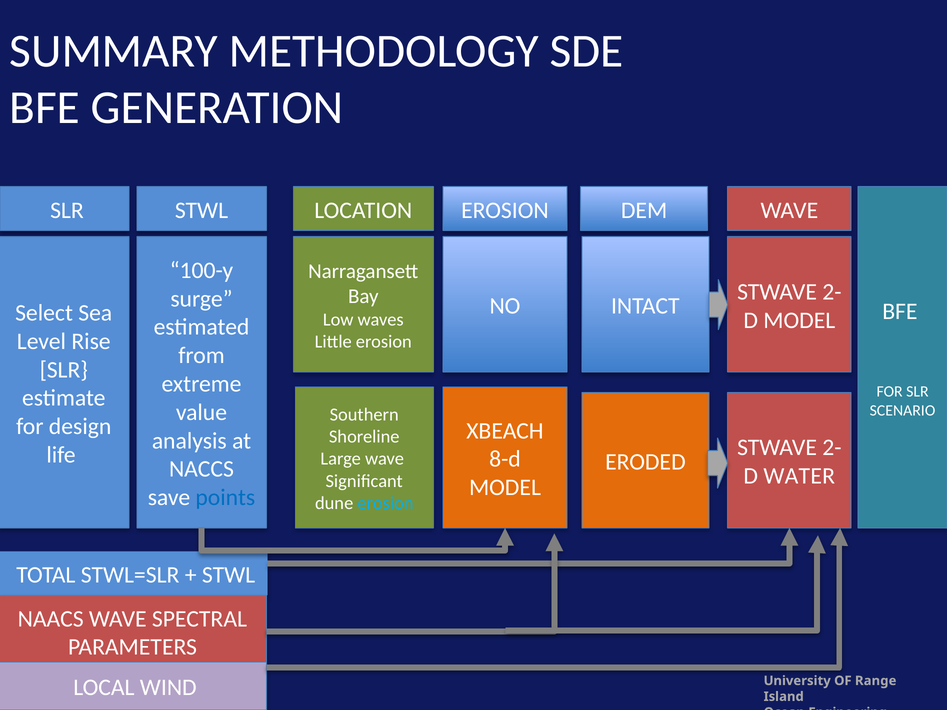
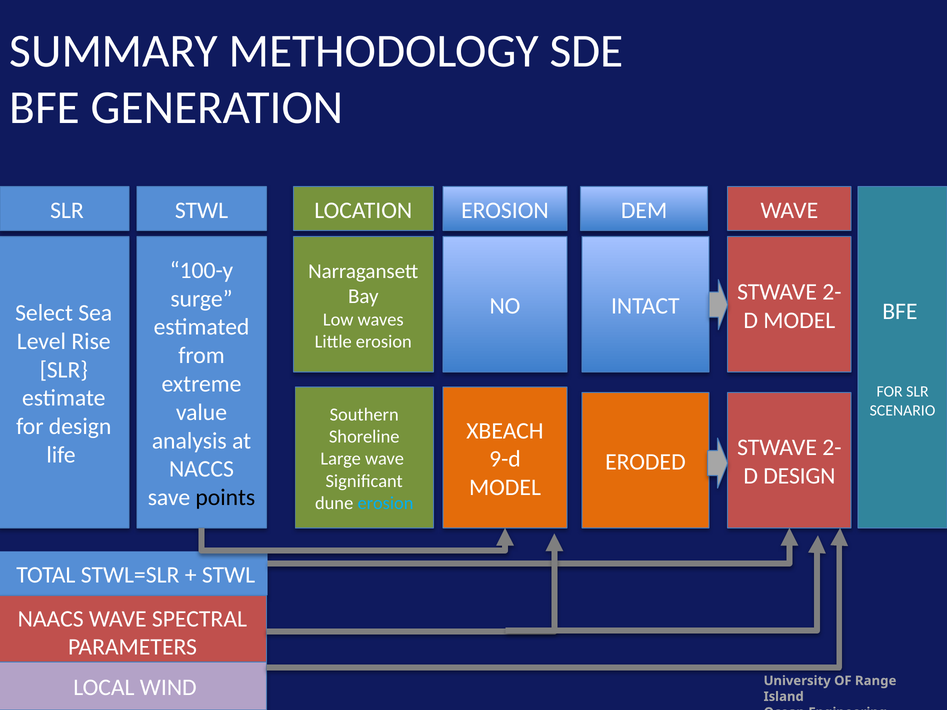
8-d: 8-d -> 9-d (505, 459)
WATER: WATER -> DESIGN (799, 476)
points colour: blue -> black (225, 498)
